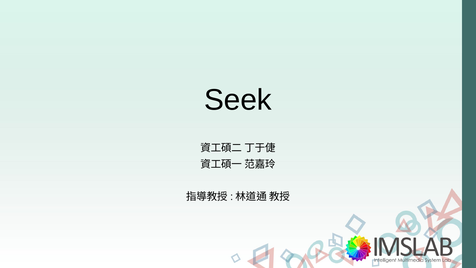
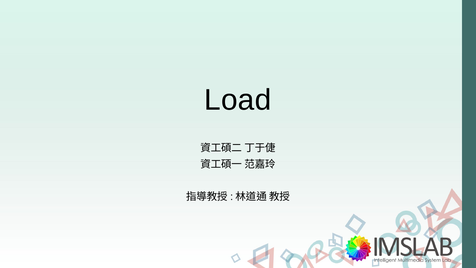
Seek: Seek -> Load (238, 100)
